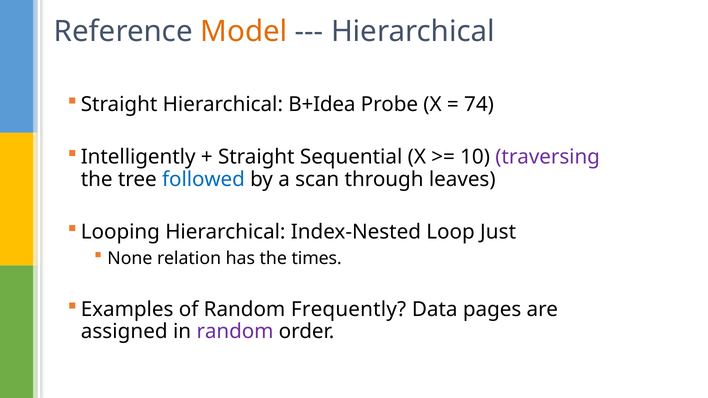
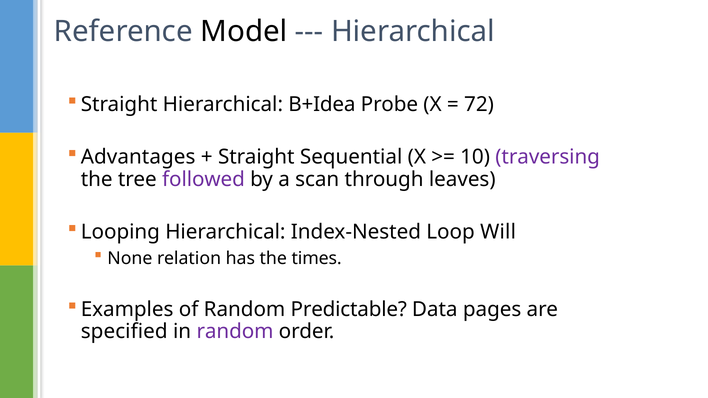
Model colour: orange -> black (244, 31)
74: 74 -> 72 (479, 104)
Intelligently: Intelligently -> Advantages (138, 157)
followed colour: blue -> purple (203, 179)
Just: Just -> Will (498, 232)
Frequently: Frequently -> Predictable (349, 310)
assigned: assigned -> specified (124, 332)
